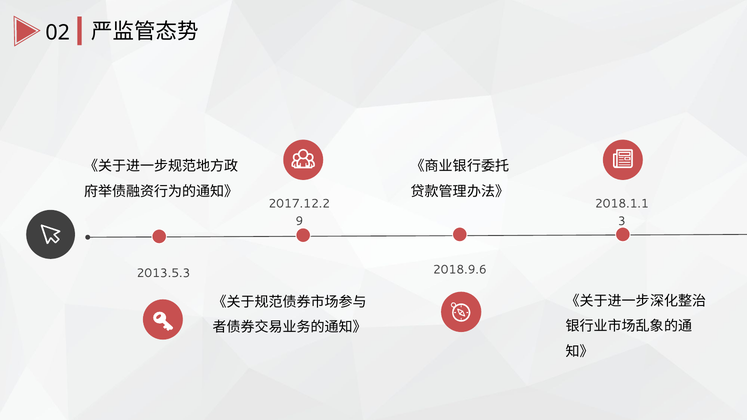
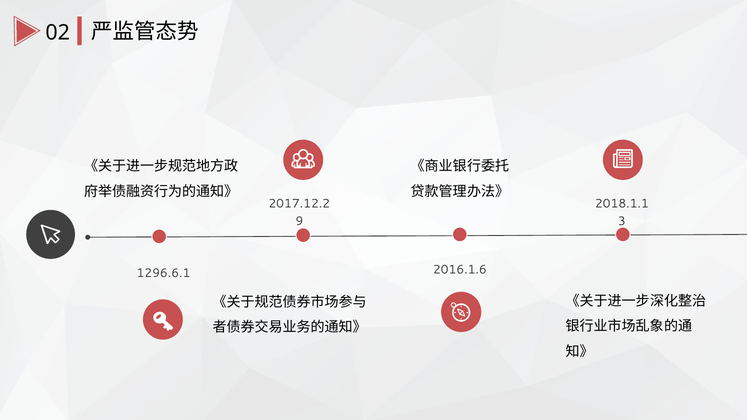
2018.9.6: 2018.9.6 -> 2016.1.6 (460, 270)
2013.5.3: 2013.5.3 -> 1296.6.1 (163, 273)
